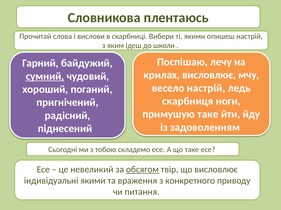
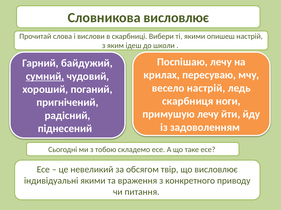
Словникова плентаюсь: плентаюсь -> висловлює (176, 18)
крилах висловлює: висловлює -> пересуваю (209, 75)
примушую таке: таке -> лечу (208, 115)
обсягом underline: present -> none (142, 170)
